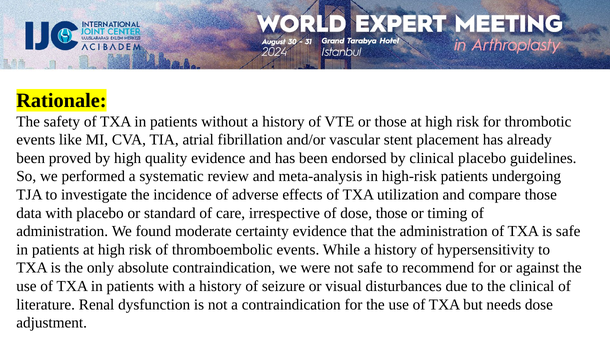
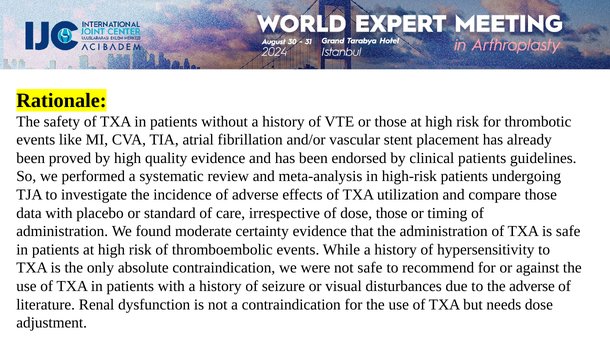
clinical placebo: placebo -> patients (482, 158)
the clinical: clinical -> adverse (532, 286)
